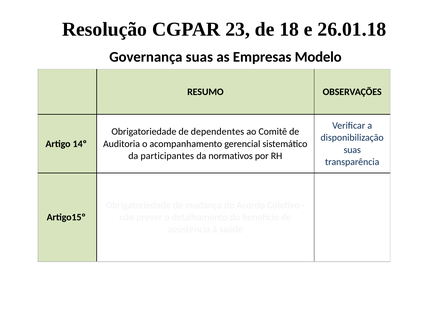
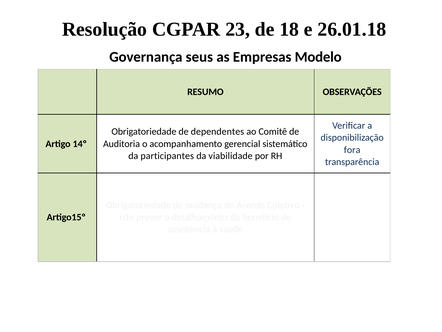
Governança suas: suas -> seus (199, 57)
suas: suas -> fora (352, 150)
normativos: normativos -> viabilidade (231, 156)
